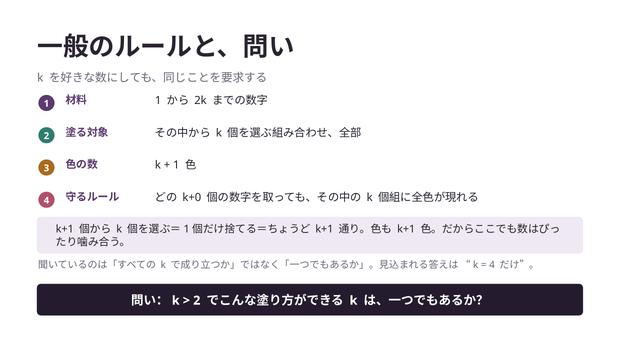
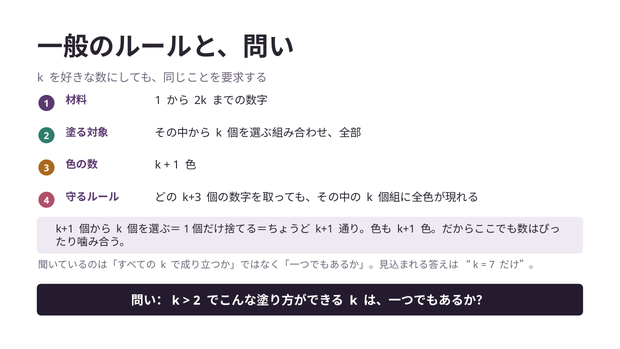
k+0: k+0 -> k+3 (192, 197)
4: 4 -> 7 (492, 265)
